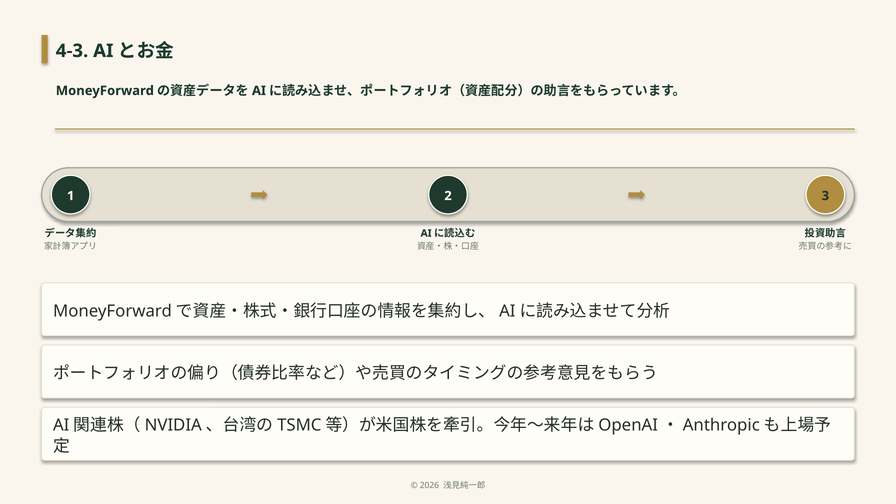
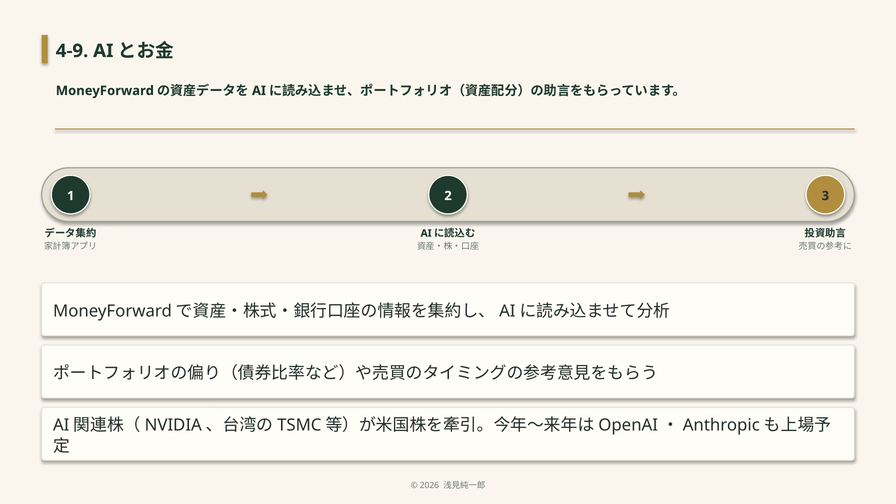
4-3: 4-3 -> 4-9 (72, 51)
